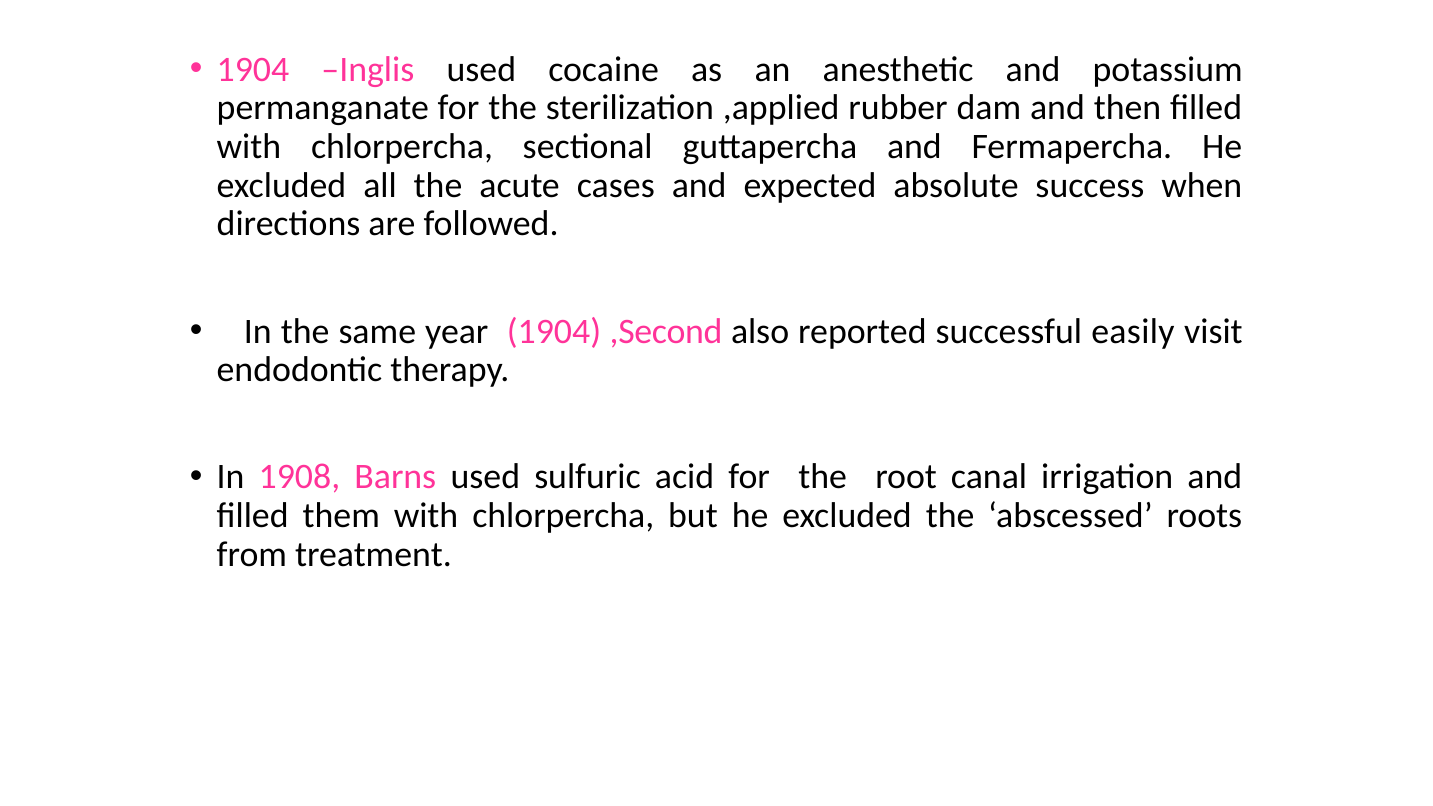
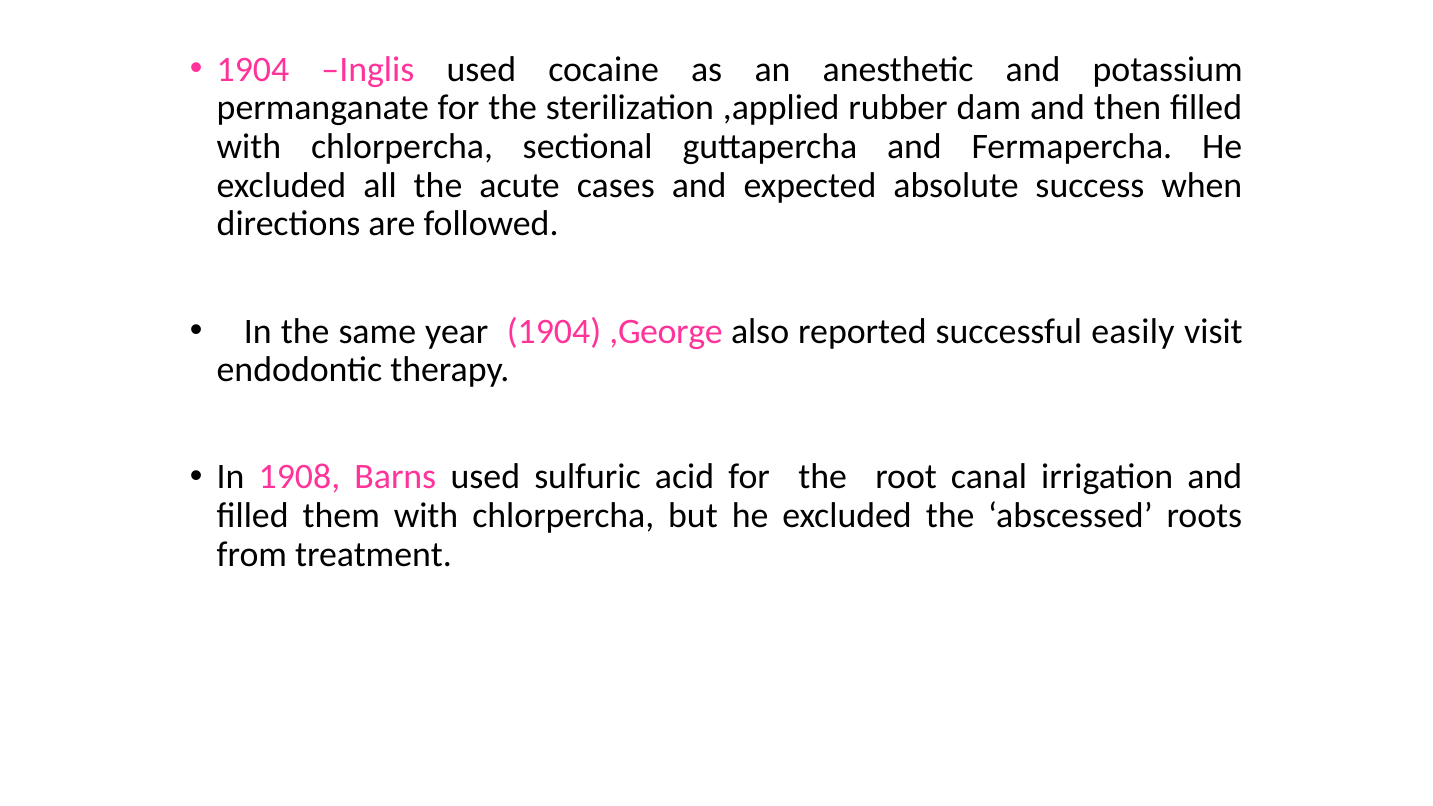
,Second: ,Second -> ,George (666, 331)
